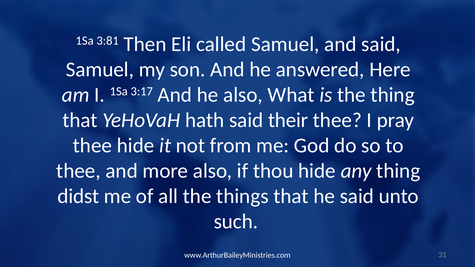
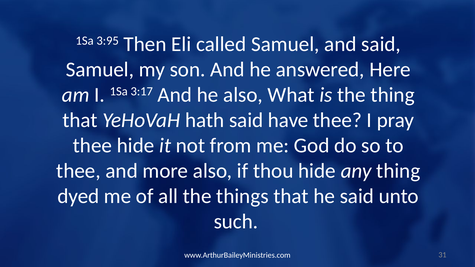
3:81: 3:81 -> 3:95 (108, 41)
their: their -> have (288, 120)
didst: didst -> dyed (78, 196)
